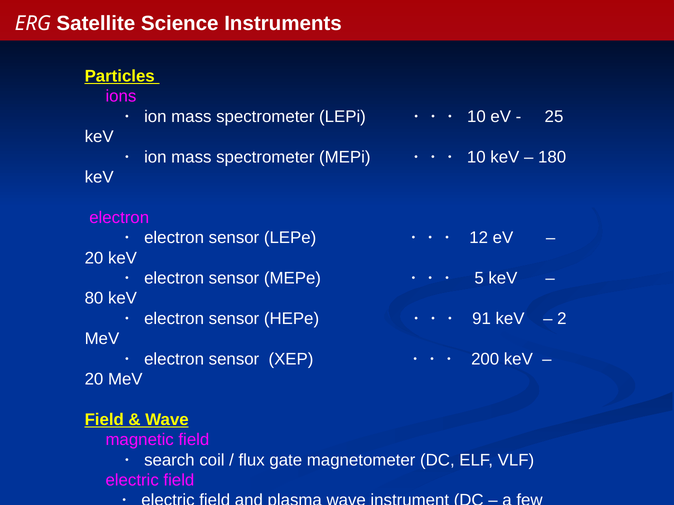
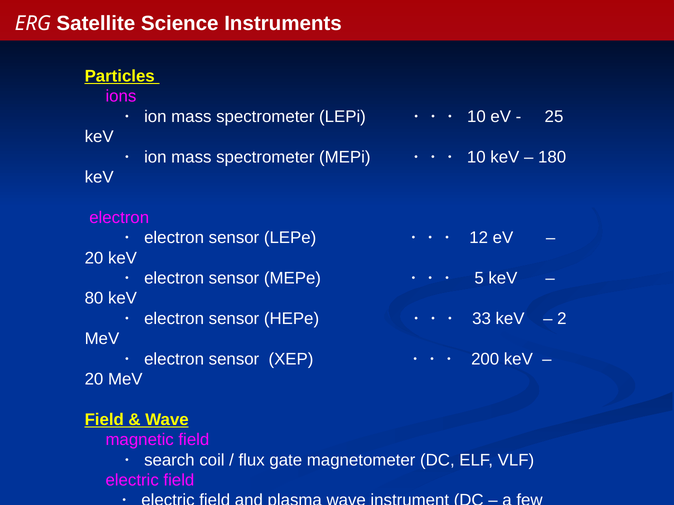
91: 91 -> 33 (482, 319)
